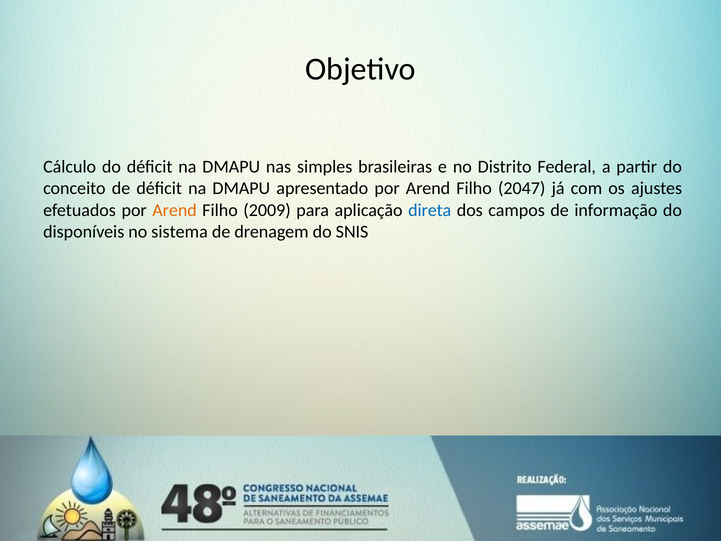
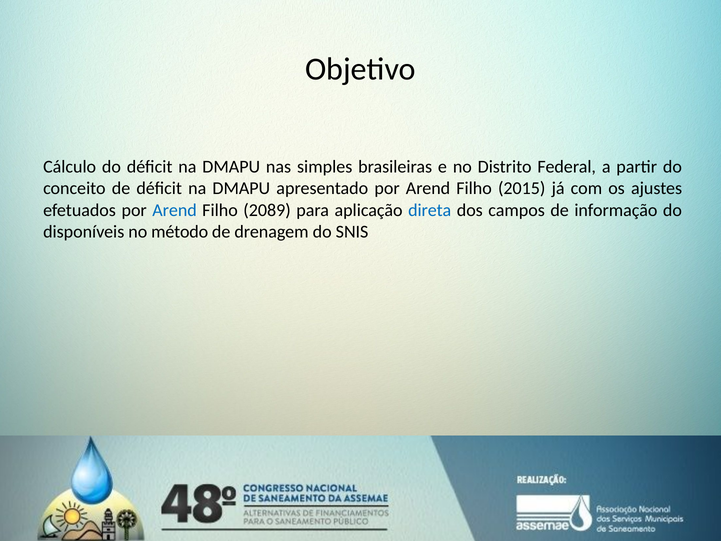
2047: 2047 -> 2015 (522, 188)
Arend colour: orange -> blue (175, 210)
2009: 2009 -> 2089 (267, 210)
sistema: sistema -> método (180, 232)
